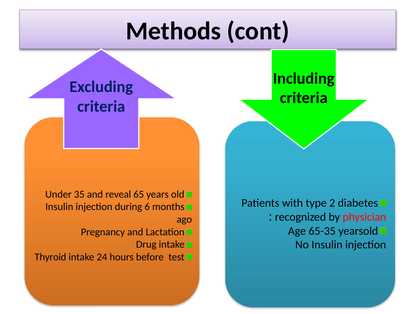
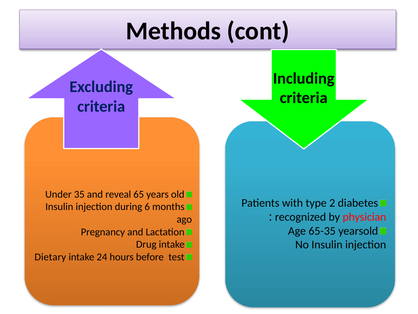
Thyroid: Thyroid -> Dietary (50, 257)
